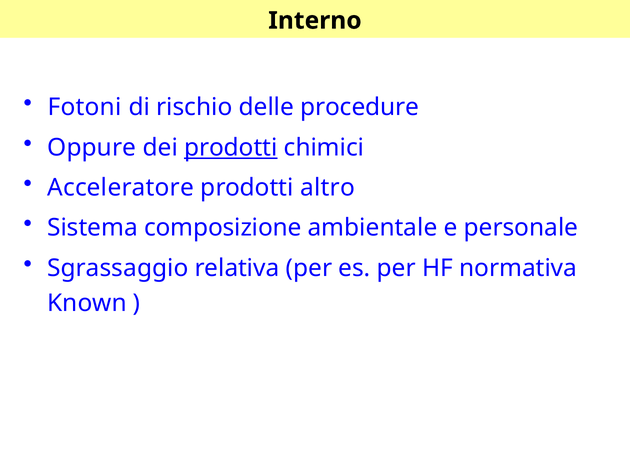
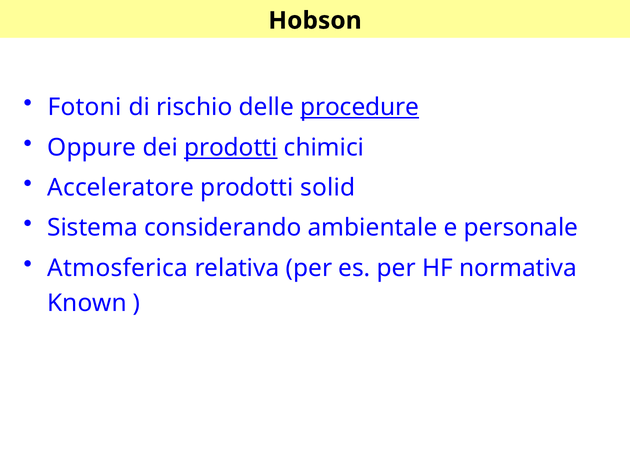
Interno: Interno -> Hobson (315, 21)
procedure underline: none -> present (360, 107)
altro: altro -> solid (328, 188)
composizione: composizione -> considerando (223, 228)
Sgrassaggio: Sgrassaggio -> Atmosferica (118, 268)
